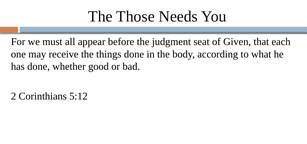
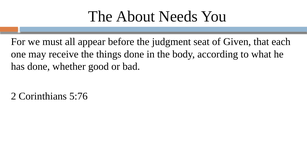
Those: Those -> About (136, 17)
5:12: 5:12 -> 5:76 (78, 96)
